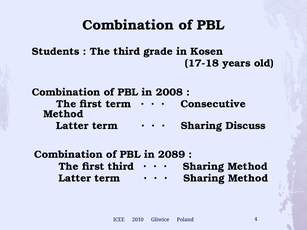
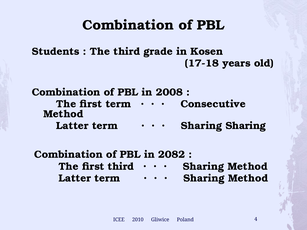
Sharing Discuss: Discuss -> Sharing (246, 126)
2089: 2089 -> 2082 (172, 155)
